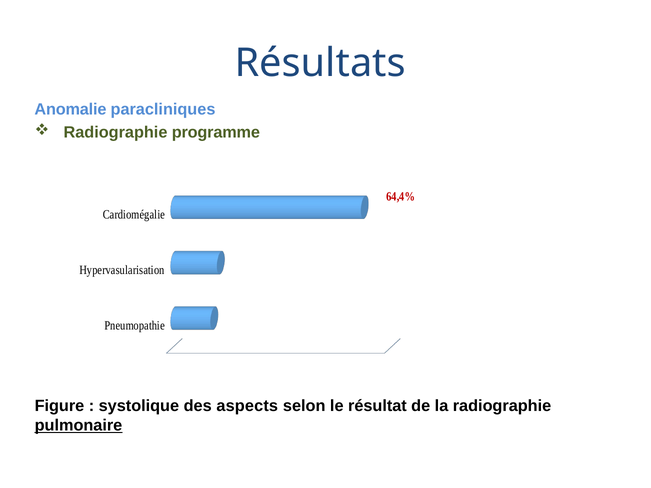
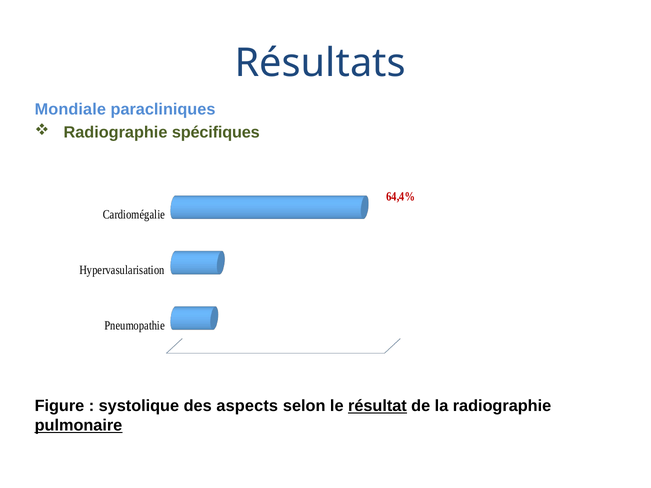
Anomalie: Anomalie -> Mondiale (70, 110)
programme: programme -> spécifiques (216, 132)
résultat underline: none -> present (377, 406)
